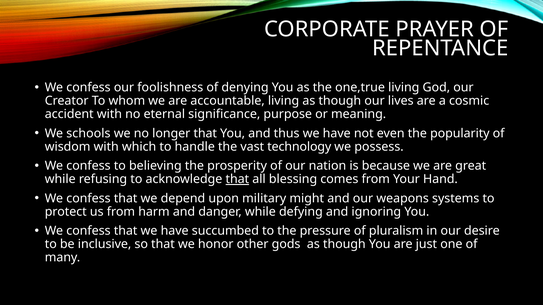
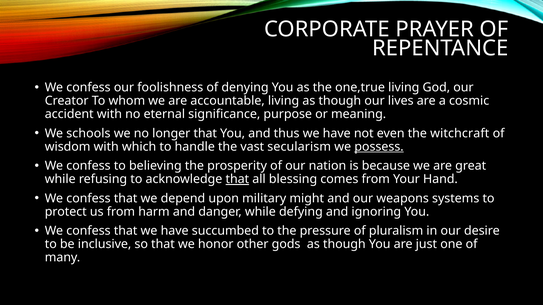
popularity: popularity -> witchcraft (460, 133)
technology: technology -> secularism (299, 147)
possess underline: none -> present (379, 147)
